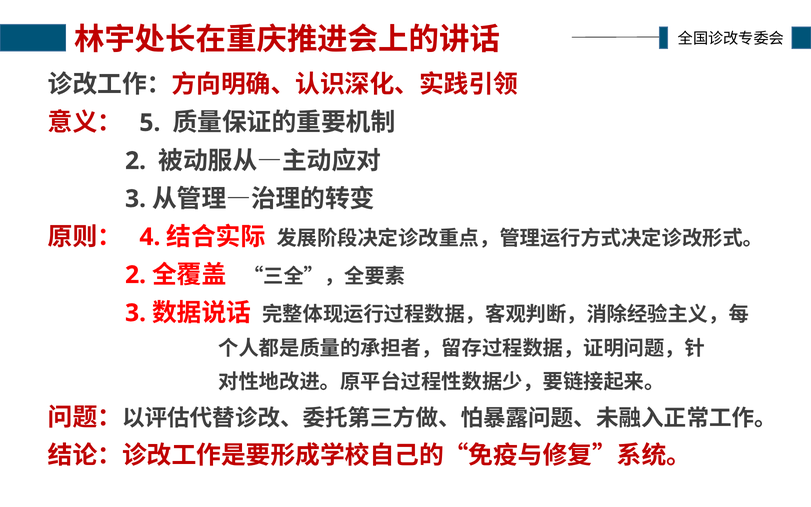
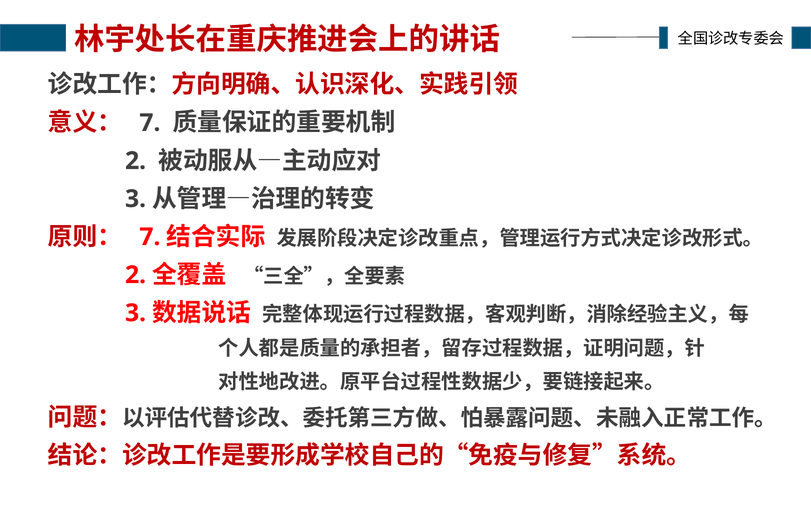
5: 5 -> 7 (150, 123)
4: 4 -> 7 (150, 237)
